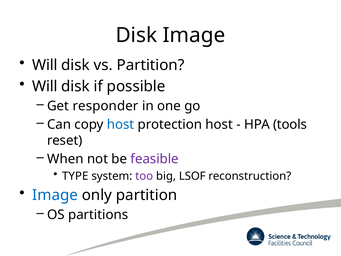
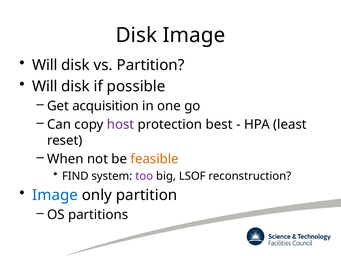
responder: responder -> acquisition (106, 106)
host colour: blue -> purple (121, 124)
protection host: host -> best (219, 124)
tools: tools -> least (290, 124)
feasible colour: purple -> orange (155, 159)
TYPE: TYPE -> FIND (75, 176)
